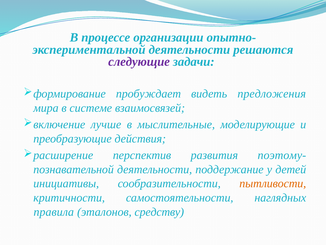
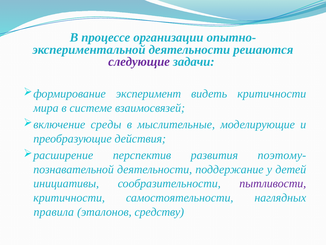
пробуждает: пробуждает -> эксперимент (149, 94)
видеть предложения: предложения -> критичности (272, 94)
лучше: лучше -> среды (106, 124)
пытливости colour: orange -> purple (273, 183)
